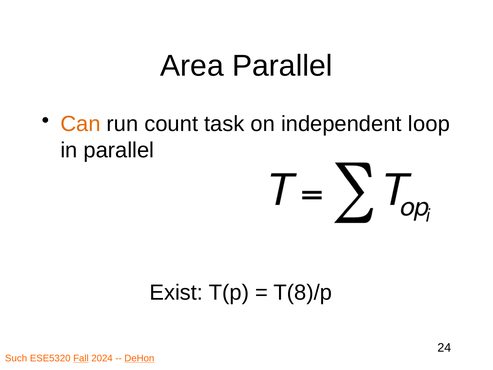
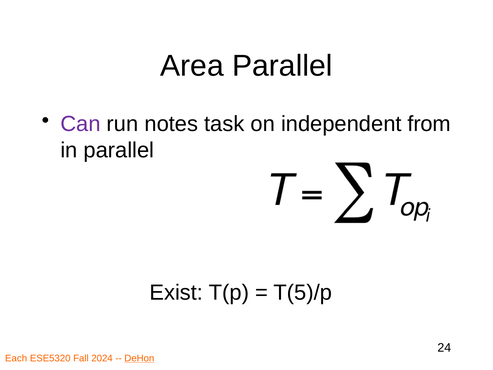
Can colour: orange -> purple (80, 124)
count: count -> notes (171, 124)
loop: loop -> from (429, 124)
T(8)/p: T(8)/p -> T(5)/p (303, 292)
Such: Such -> Each (16, 358)
Fall underline: present -> none (81, 358)
